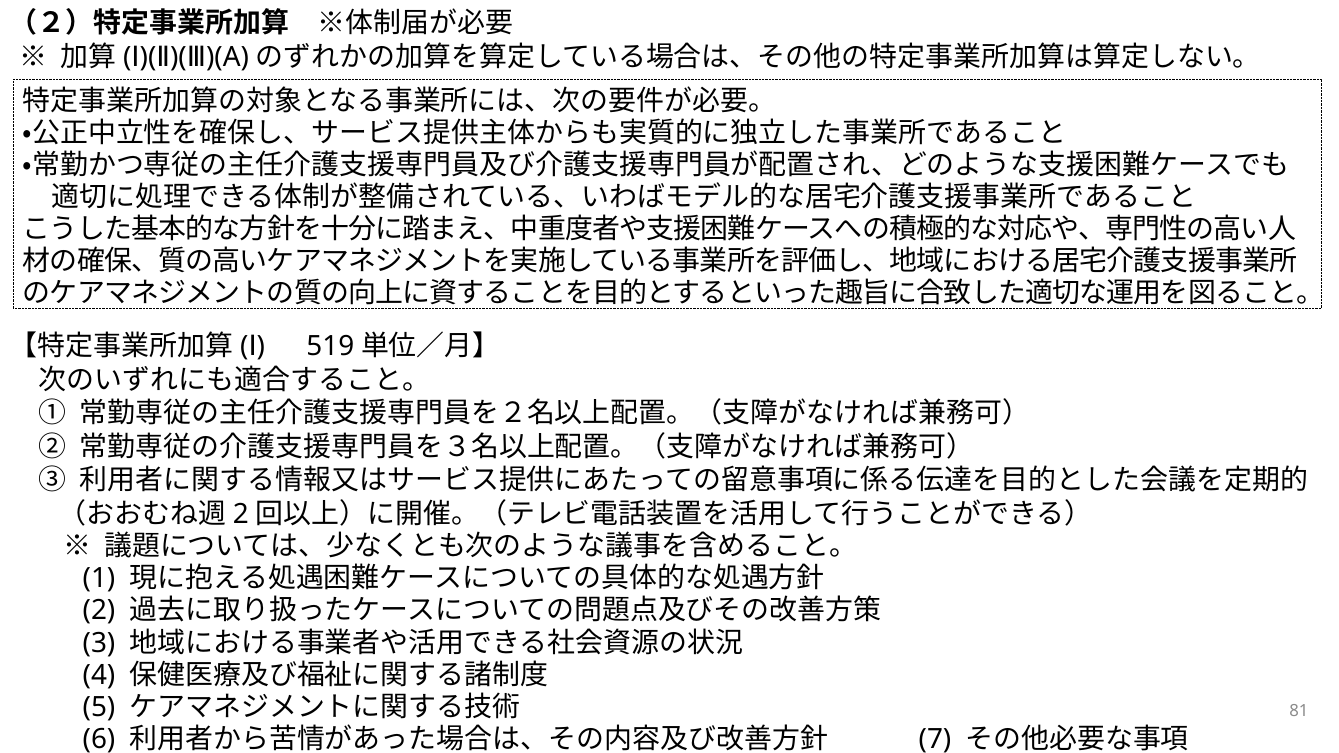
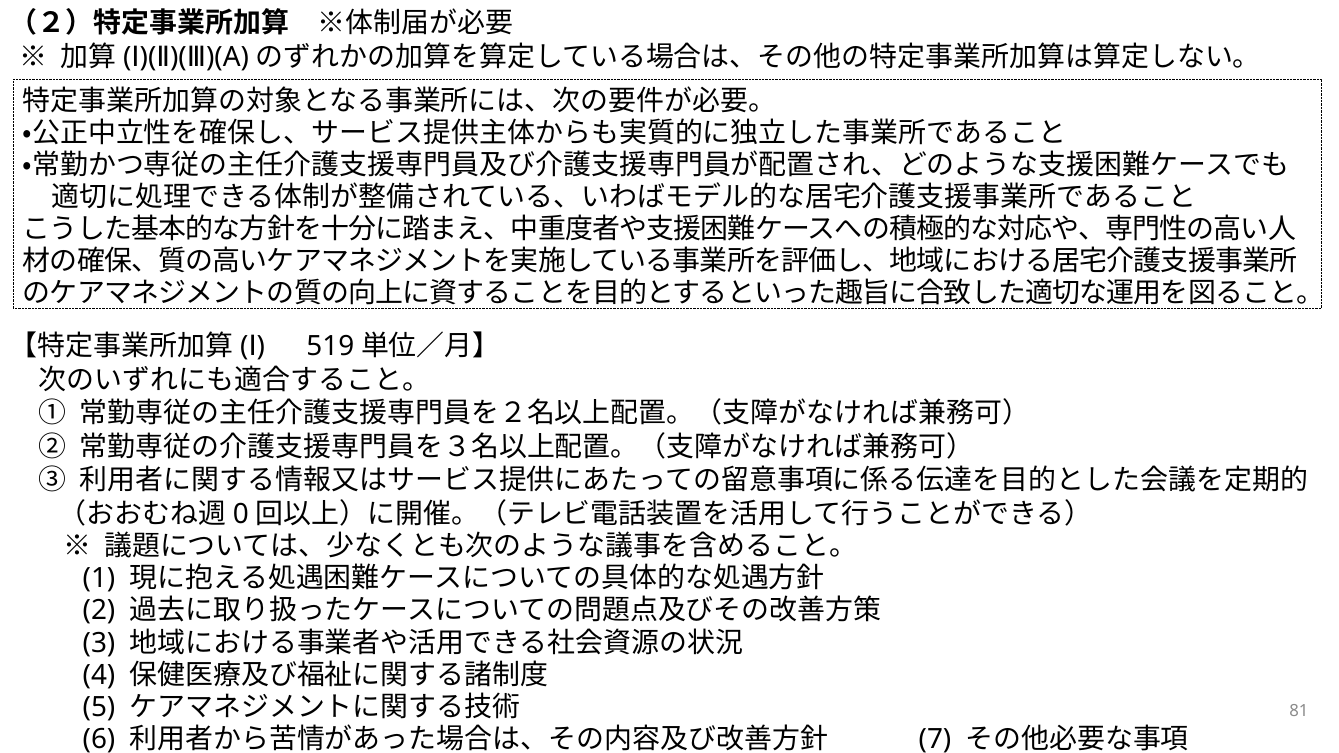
2: 2 -> 0 (241, 514)
